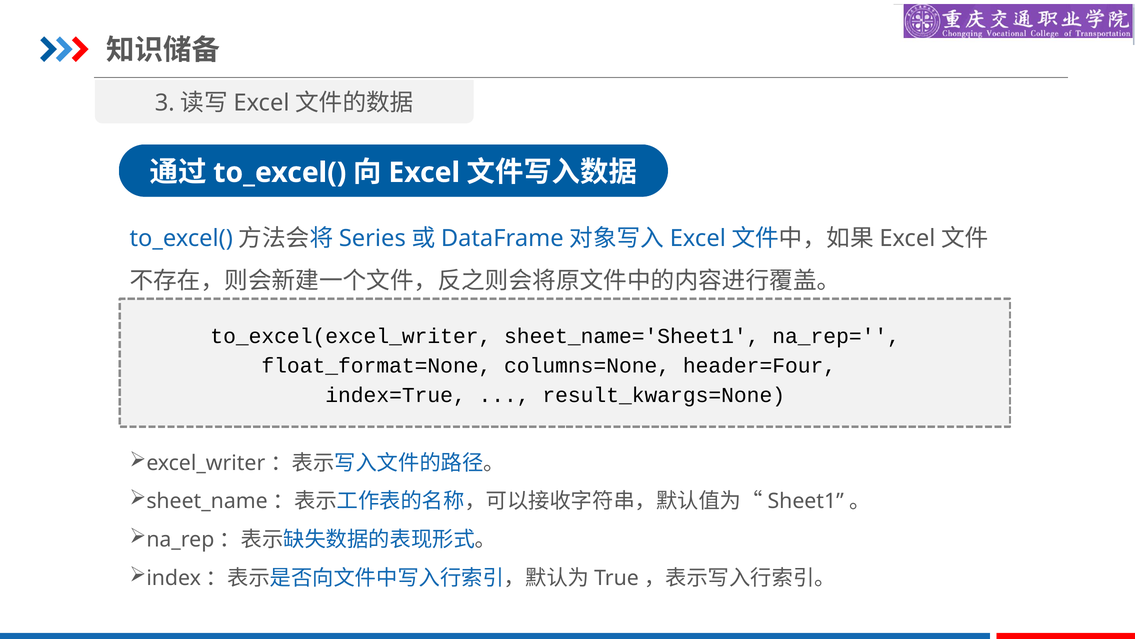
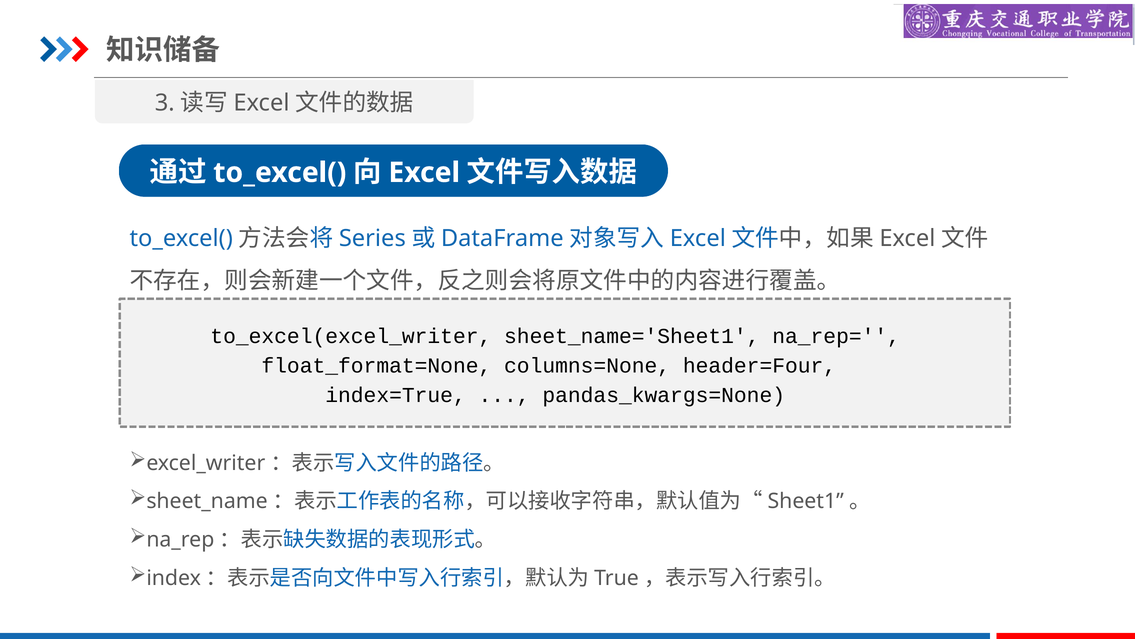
result_kwargs=None: result_kwargs=None -> pandas_kwargs=None (664, 395)
